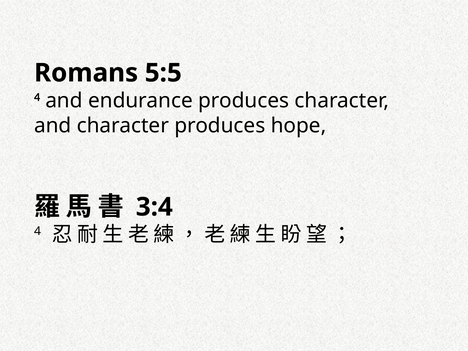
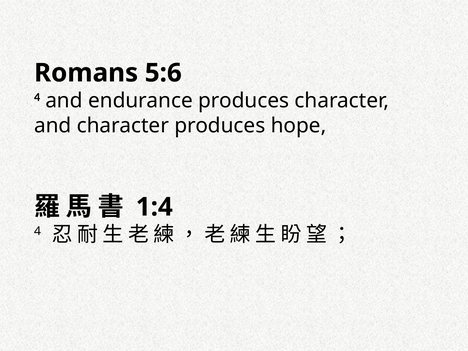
5:5: 5:5 -> 5:6 (163, 73)
3:4: 3:4 -> 1:4 (154, 207)
